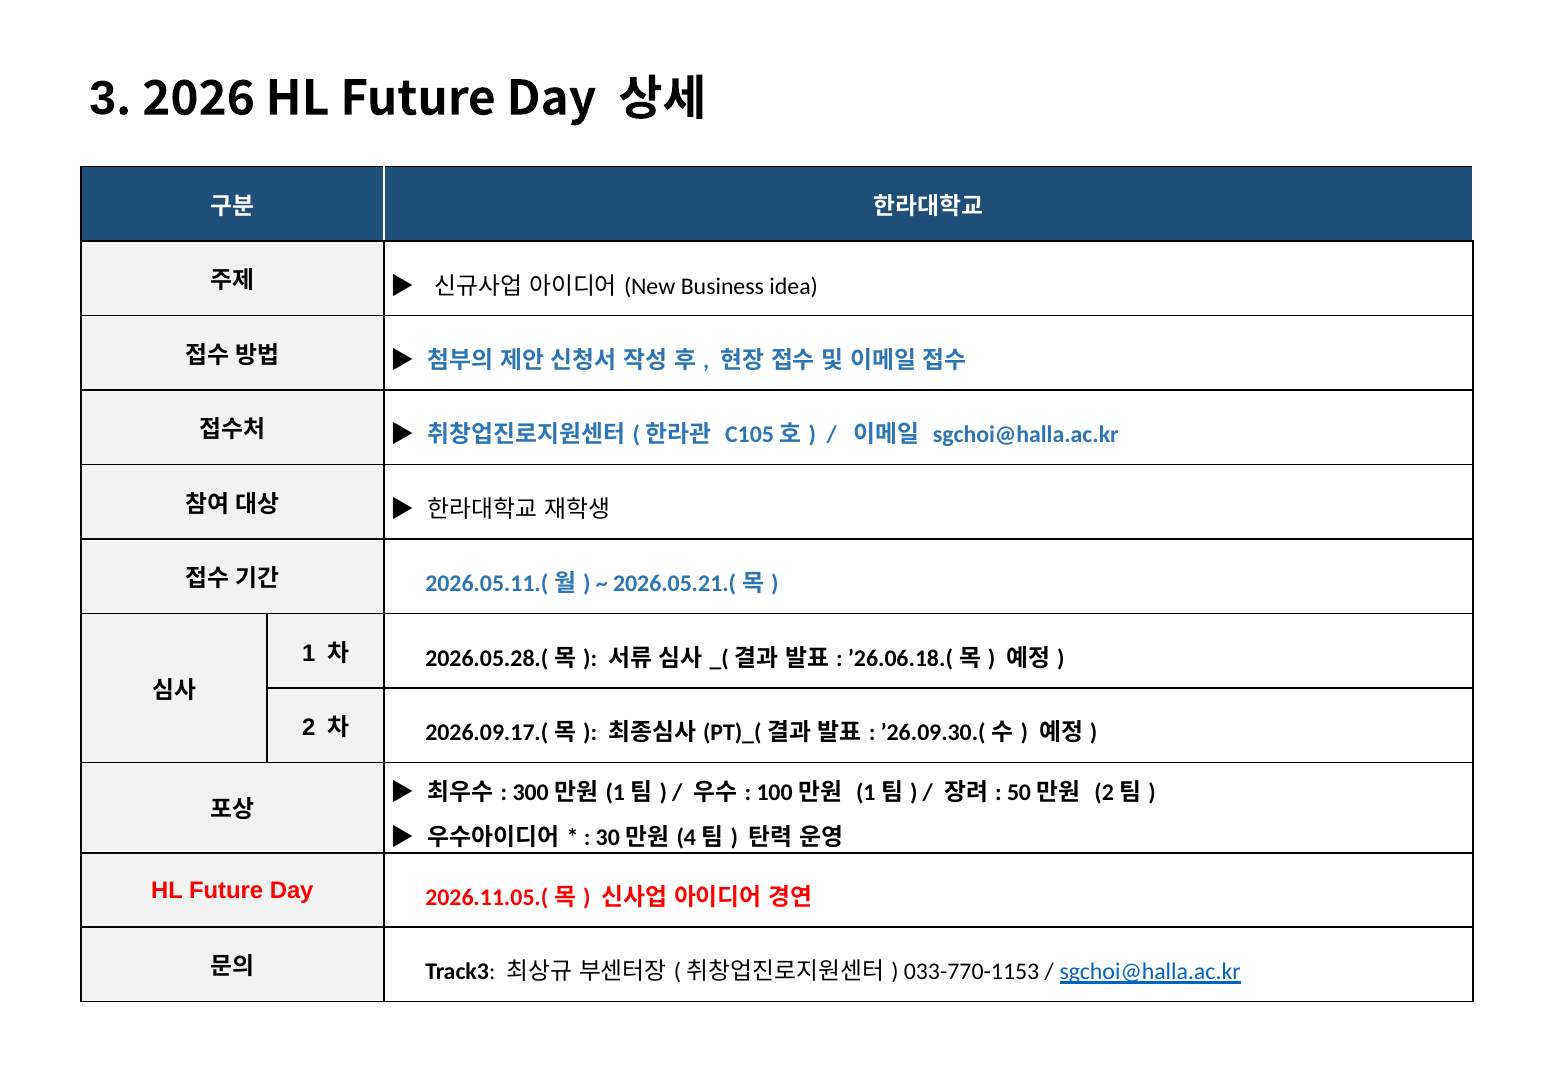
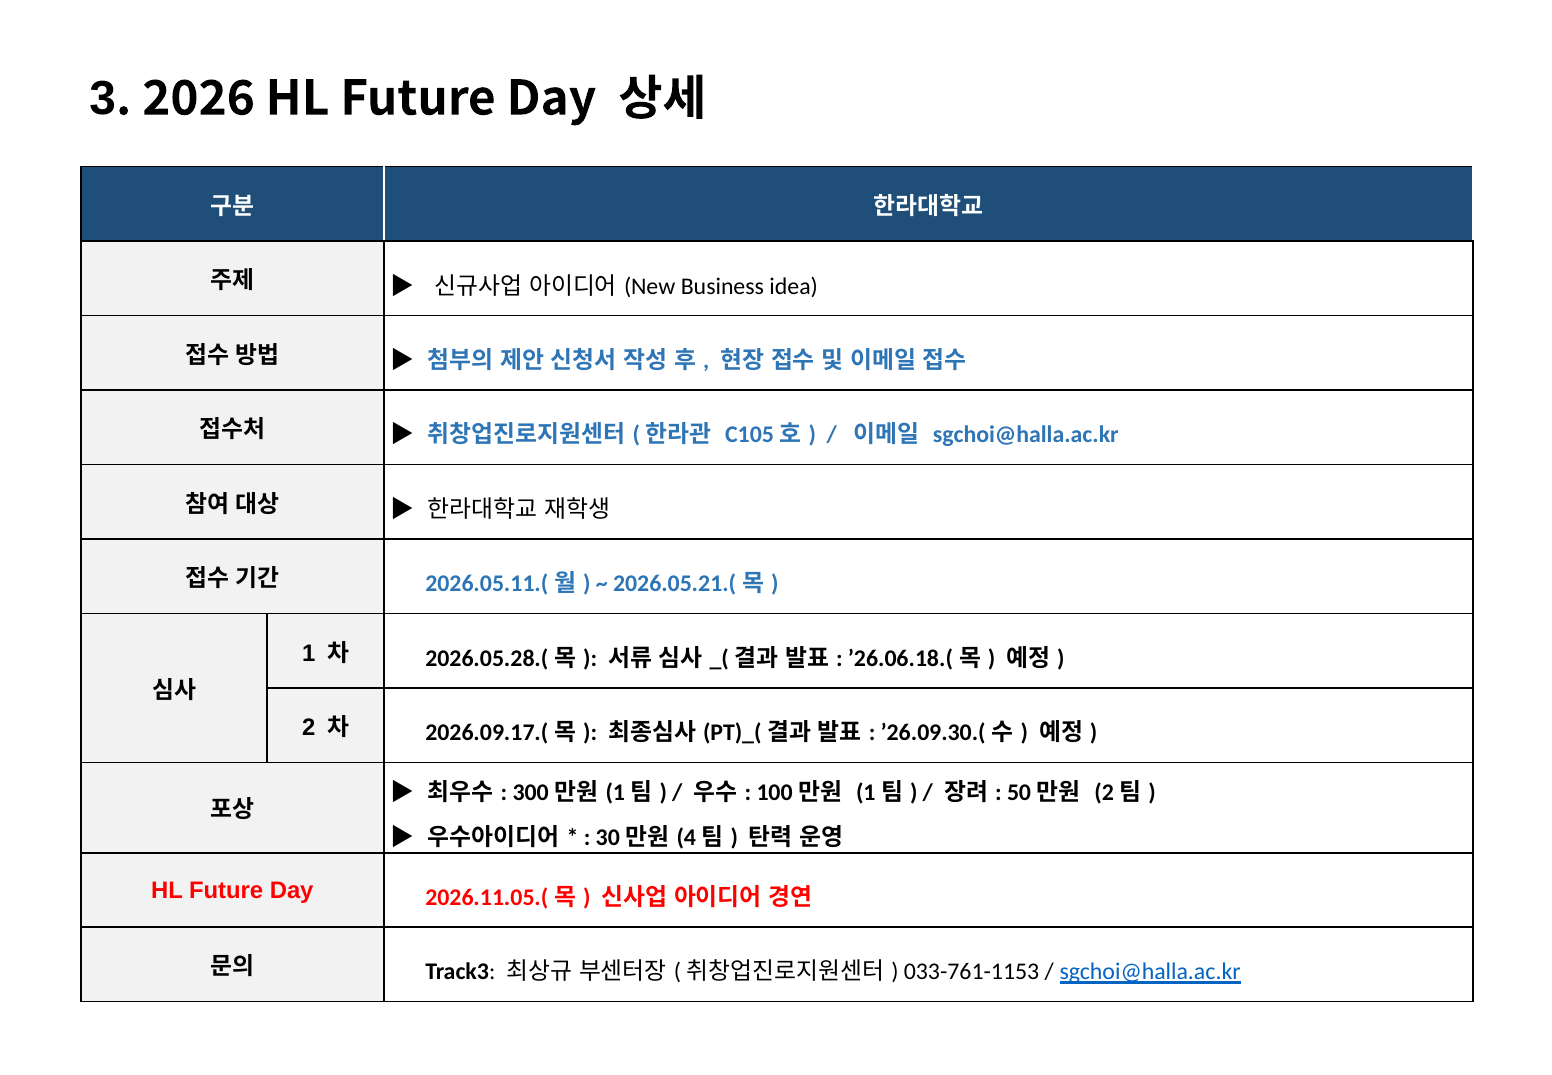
033-770-1153: 033-770-1153 -> 033-761-1153 (972, 972)
